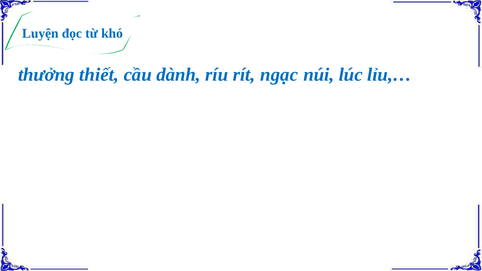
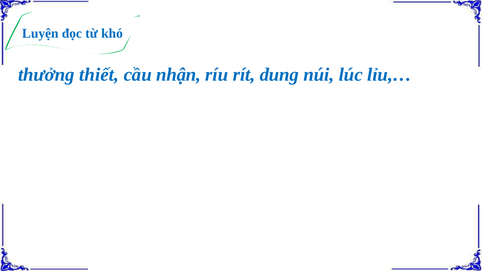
dành: dành -> nhận (179, 75)
ngạc: ngạc -> dung (279, 75)
